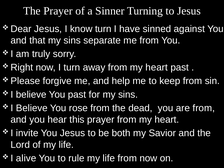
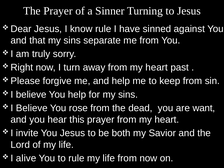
know turn: turn -> rule (103, 29)
You past: past -> help (77, 94)
are from: from -> want (204, 108)
